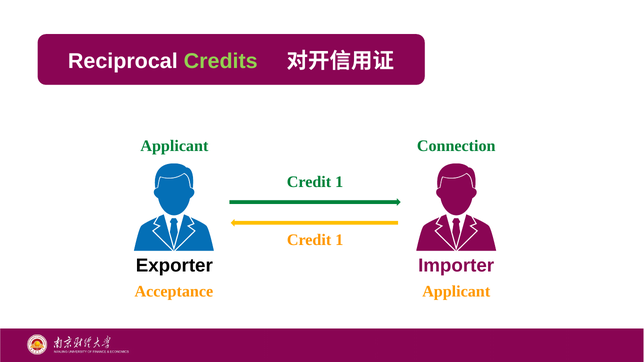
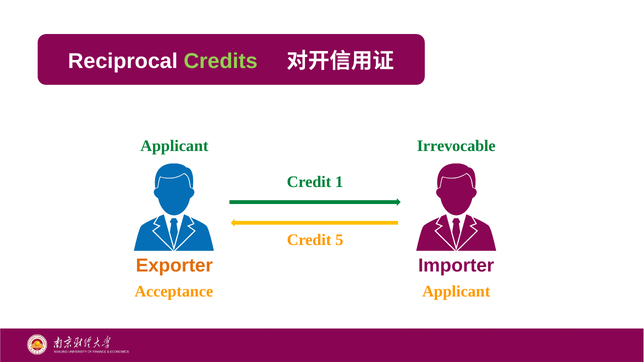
Connection: Connection -> Irrevocable (456, 146)
1: 1 -> 5 (339, 240)
Exporter colour: black -> orange (174, 266)
